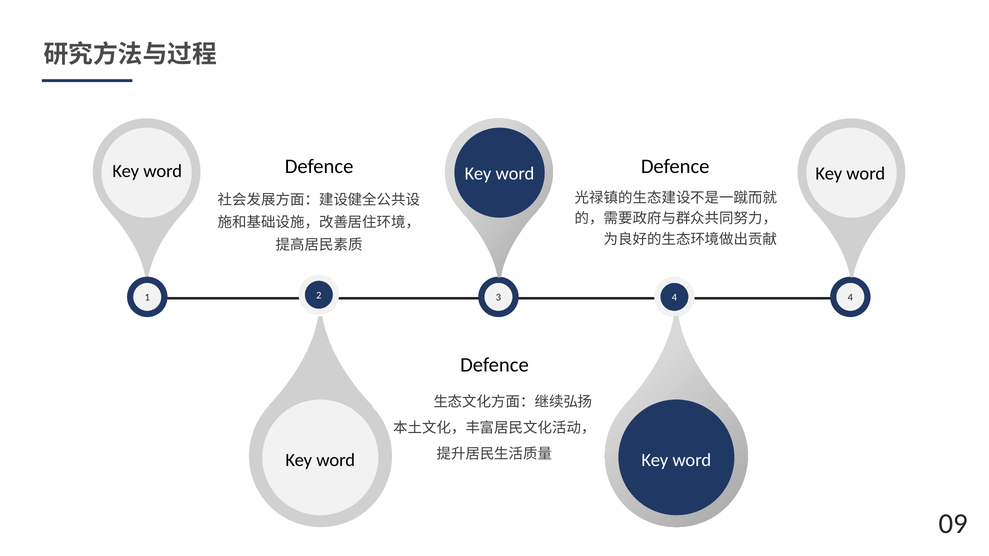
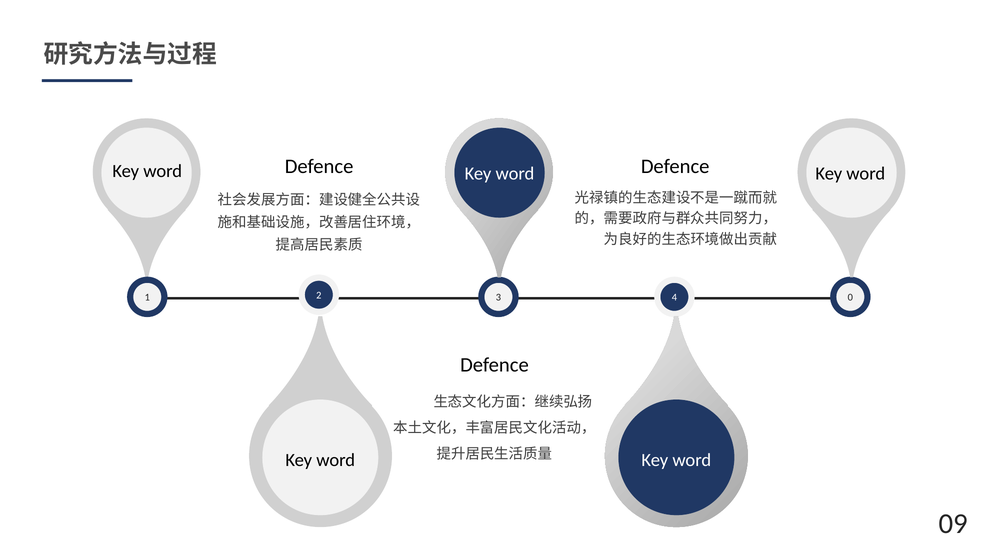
4: 4 -> 0 (850, 298)
